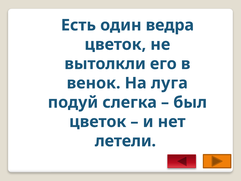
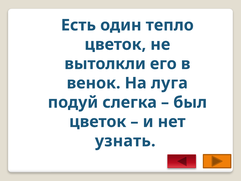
ведра: ведра -> тепло (170, 25)
летели: летели -> узнать (125, 141)
